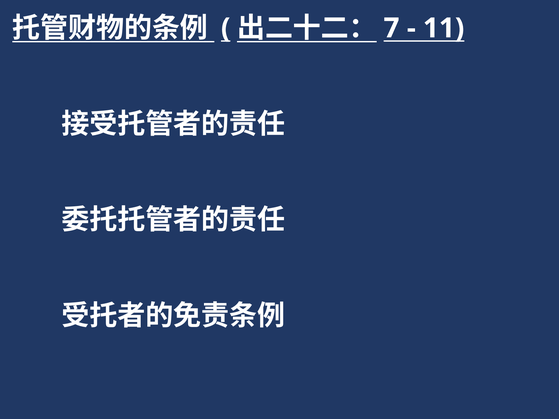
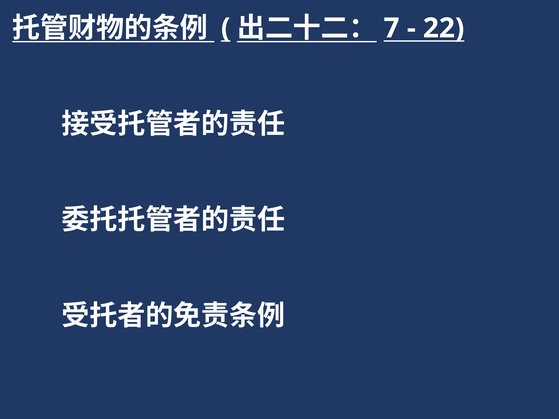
11: 11 -> 22 (444, 28)
